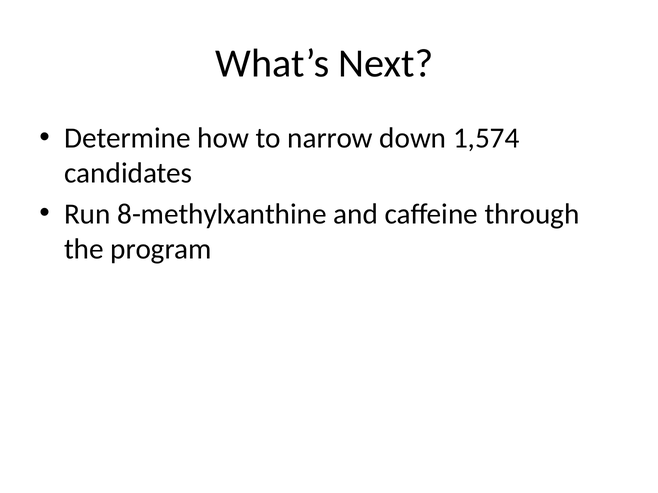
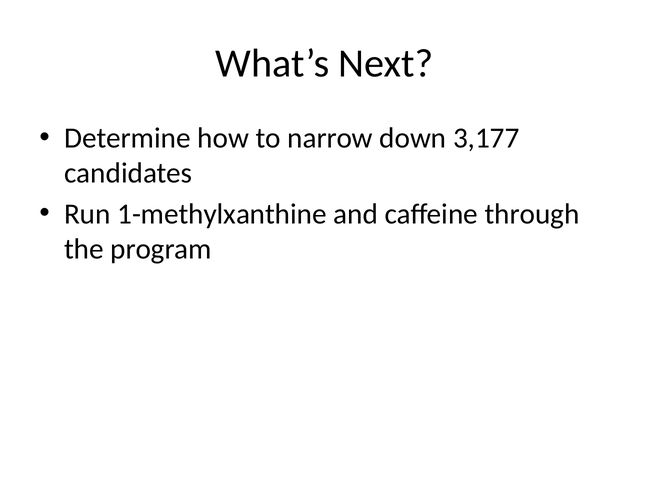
1,574: 1,574 -> 3,177 (486, 138)
8-methylxanthine: 8-methylxanthine -> 1-methylxanthine (222, 214)
